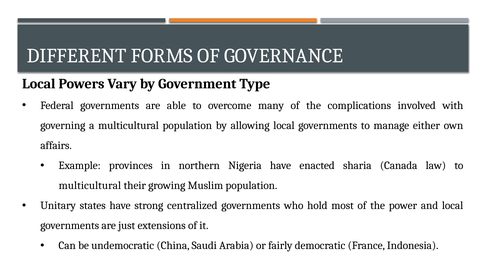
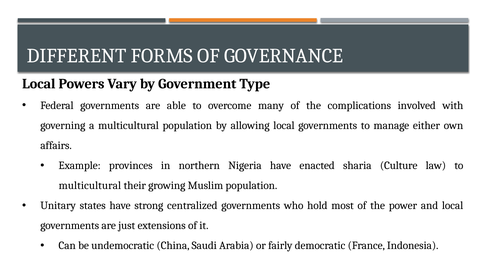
Canada: Canada -> Culture (399, 166)
